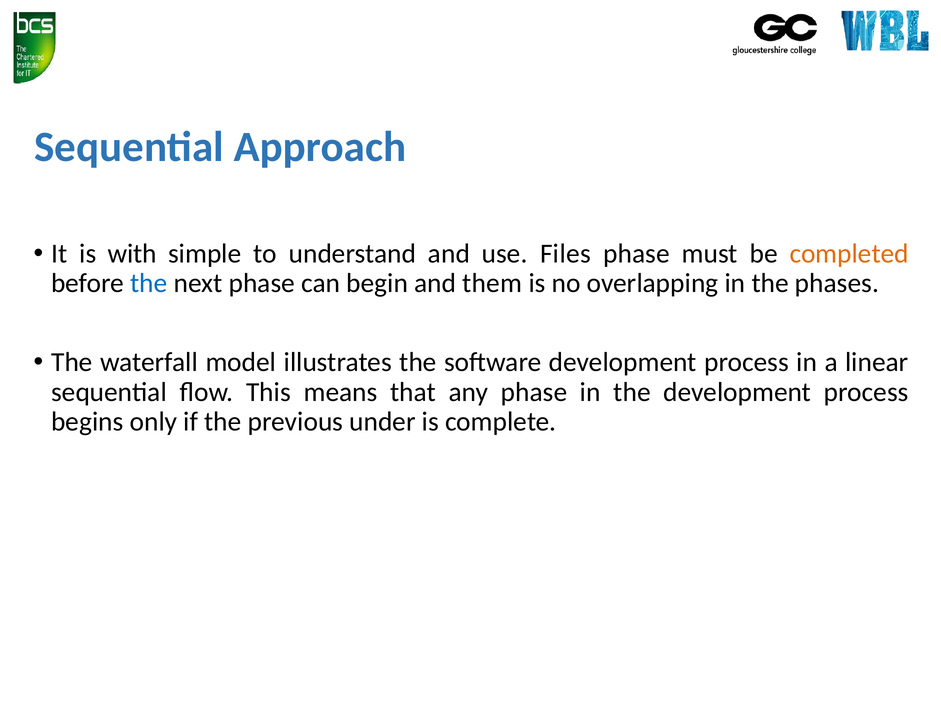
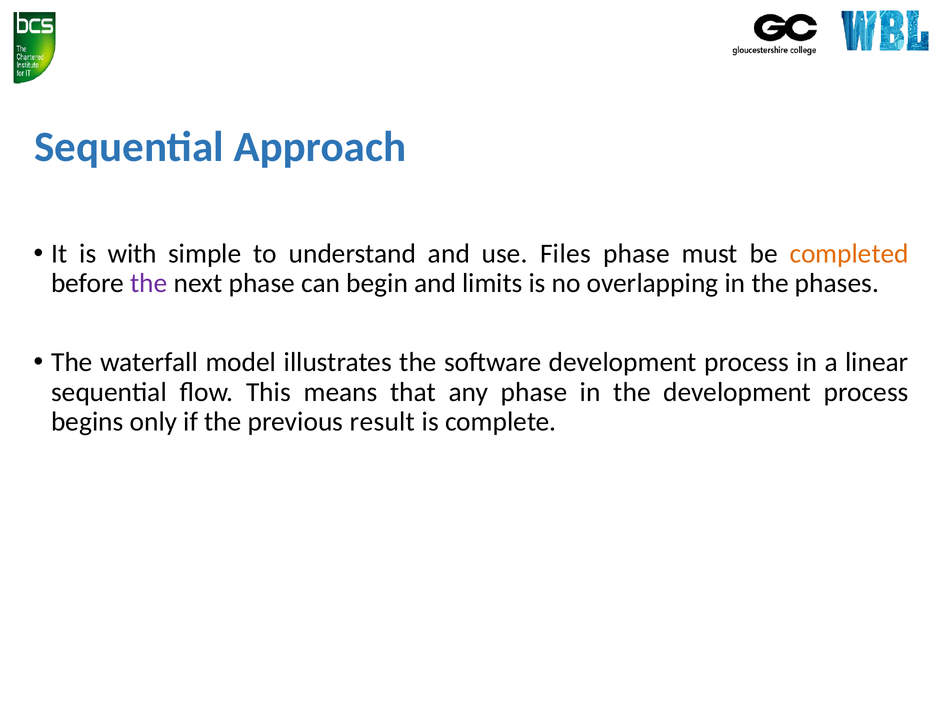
the colour: blue -> purple (149, 283)
them: them -> limits (492, 283)
under: under -> result (382, 422)
